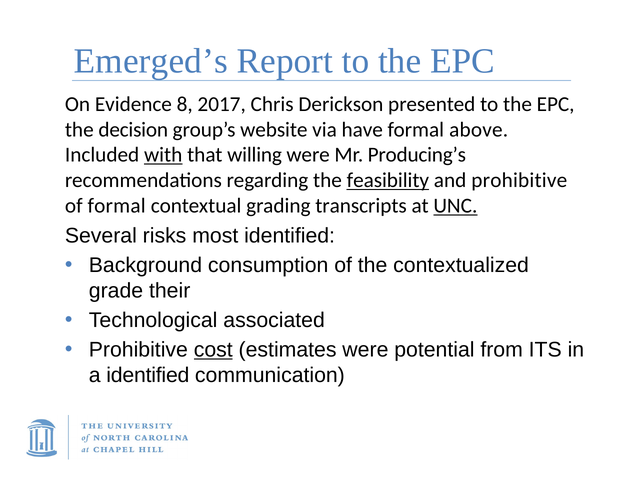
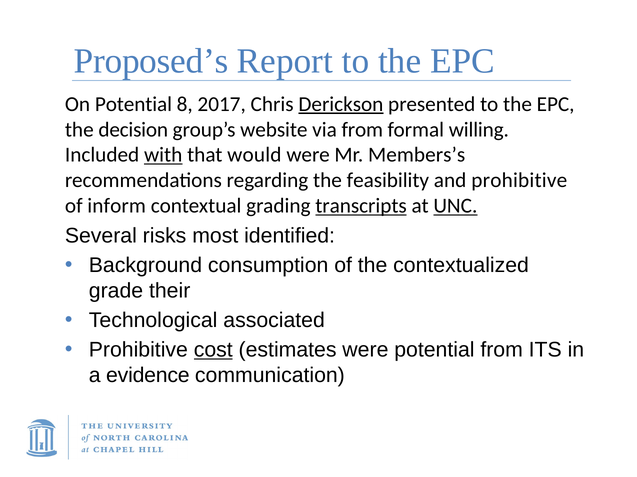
Emerged’s: Emerged’s -> Proposed’s (151, 61)
On Evidence: Evidence -> Potential (133, 104)
Derickson underline: none -> present (341, 104)
via have: have -> from (362, 130)
above: above -> willing (479, 130)
willing: willing -> would (254, 155)
Producing’s: Producing’s -> Members’s (417, 155)
feasibility underline: present -> none (388, 181)
of formal: formal -> inform (117, 206)
transcripts underline: none -> present (361, 206)
a identified: identified -> evidence (148, 376)
